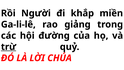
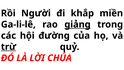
giảng underline: none -> present (77, 24)
